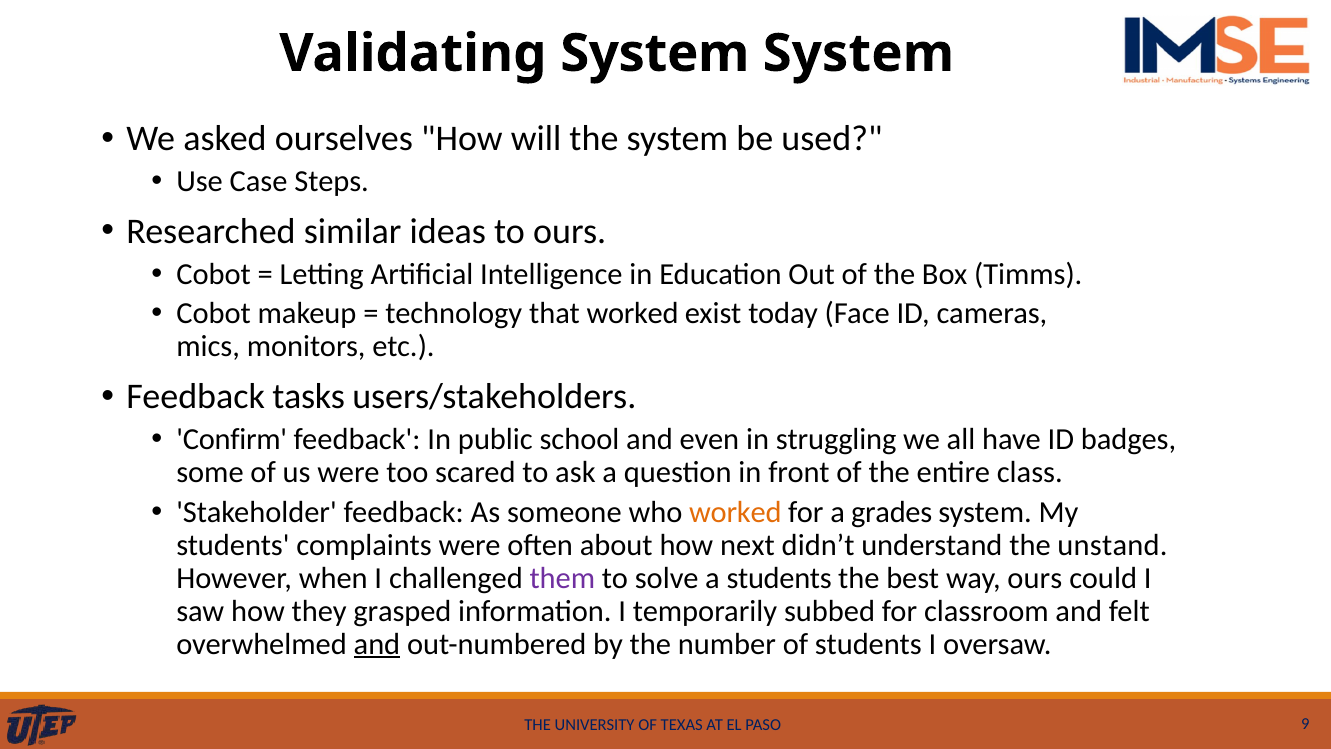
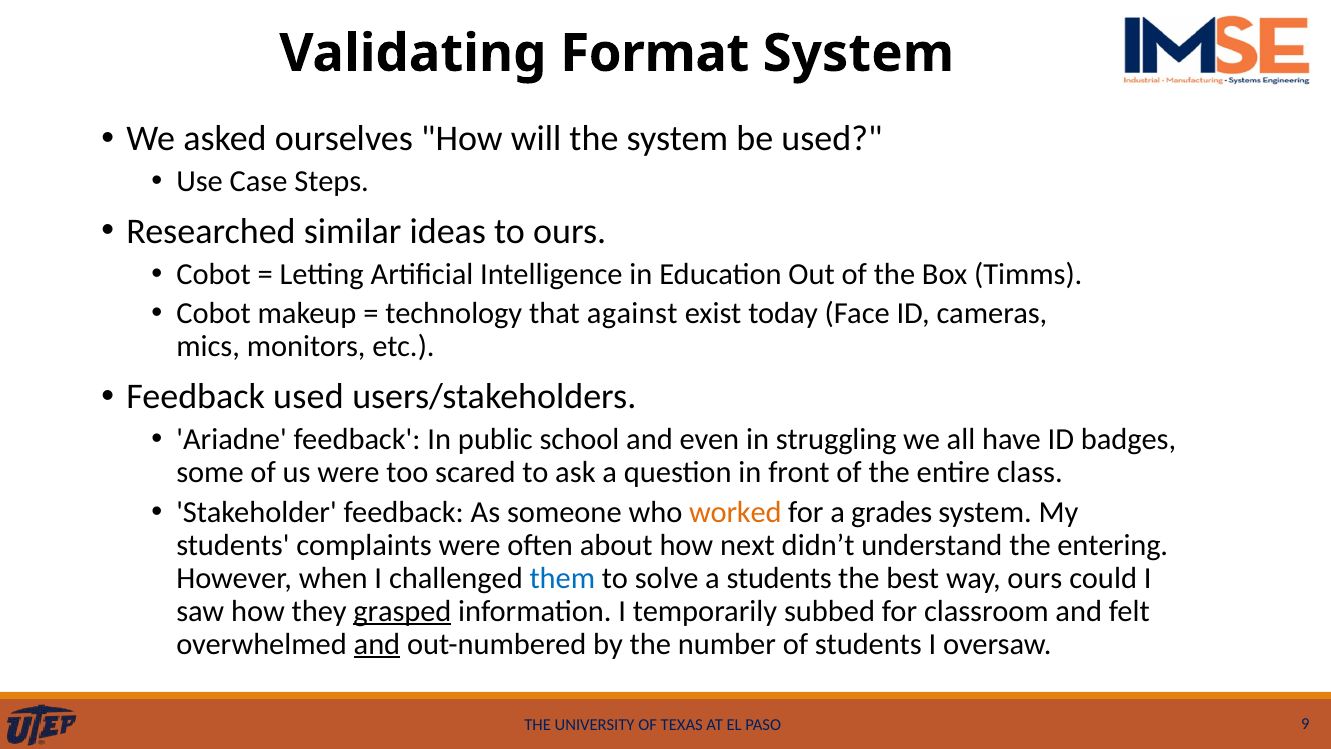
Validating System: System -> Format (655, 53)
that worked: worked -> against (632, 314)
Feedback tasks: tasks -> used (308, 396)
Confirm: Confirm -> Ariadne (232, 439)
unstand: unstand -> entering (1113, 545)
them colour: purple -> blue (562, 578)
grasped underline: none -> present (402, 611)
